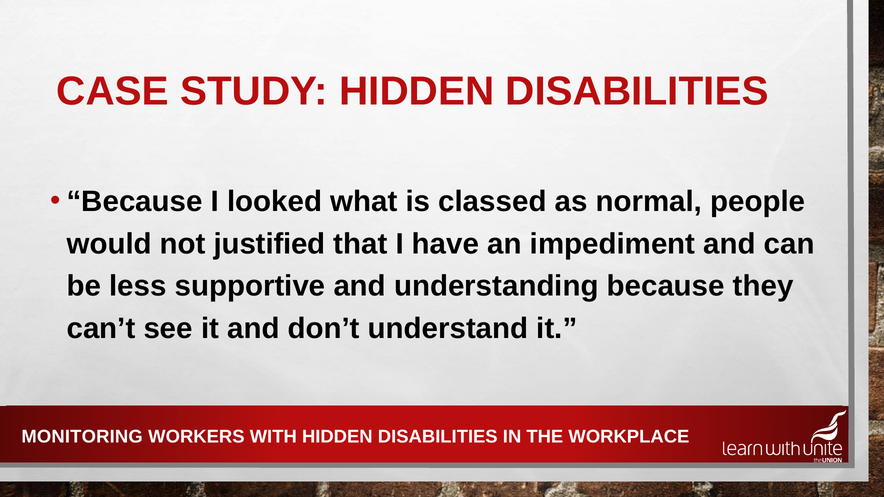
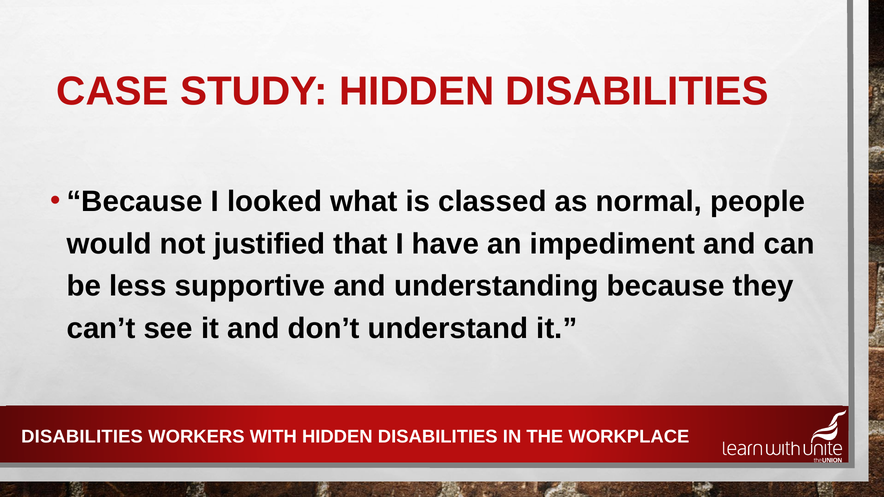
MONITORING: MONITORING -> DISABILITIES (82, 437)
